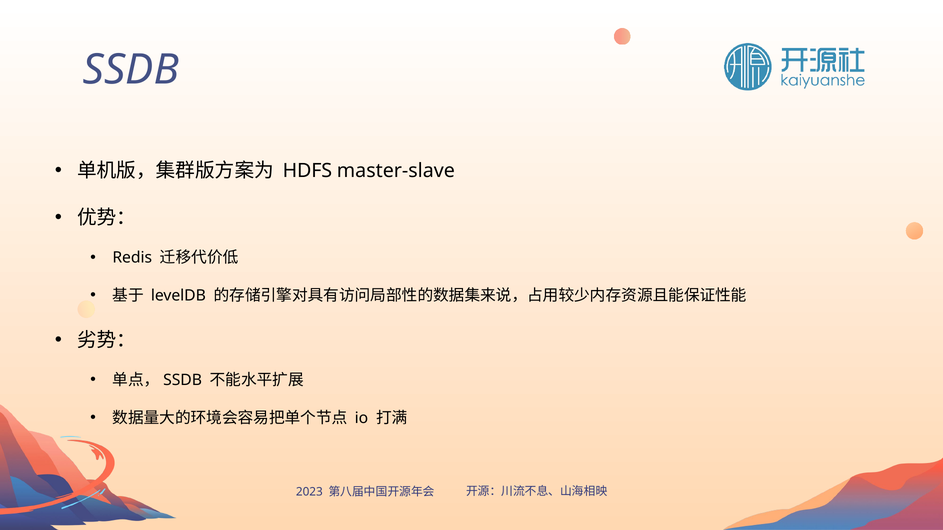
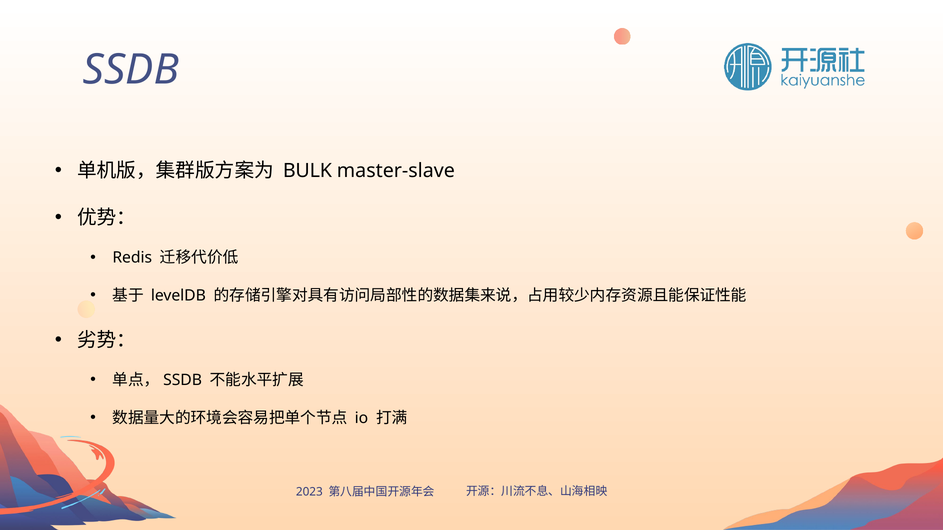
HDFS: HDFS -> BULK (307, 171)
